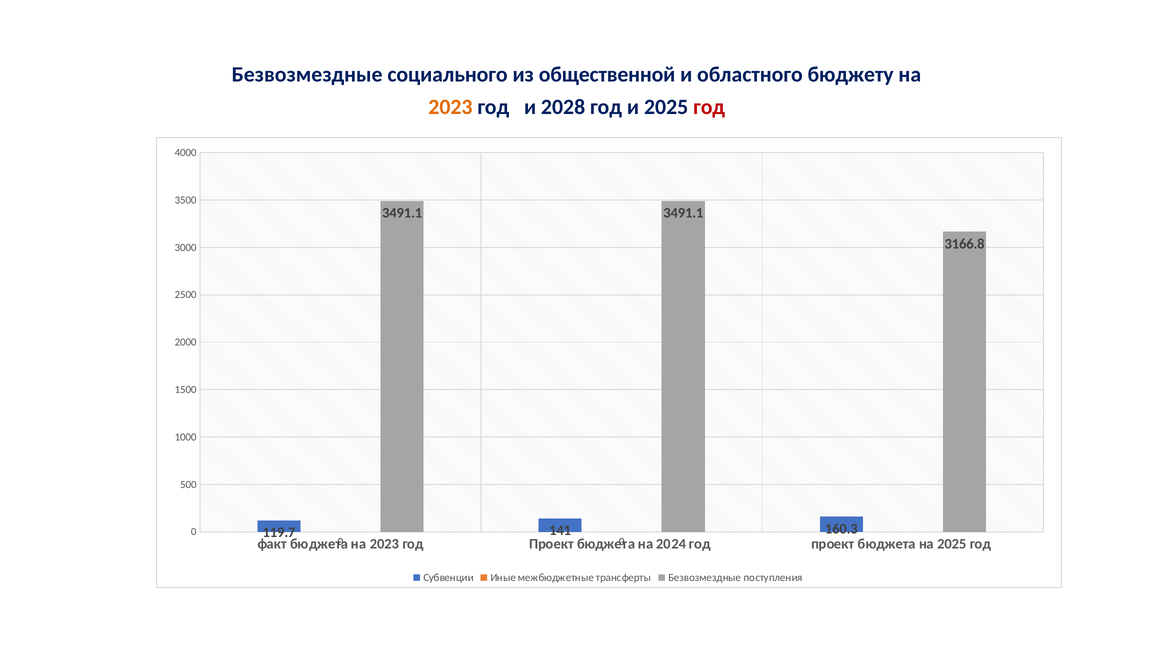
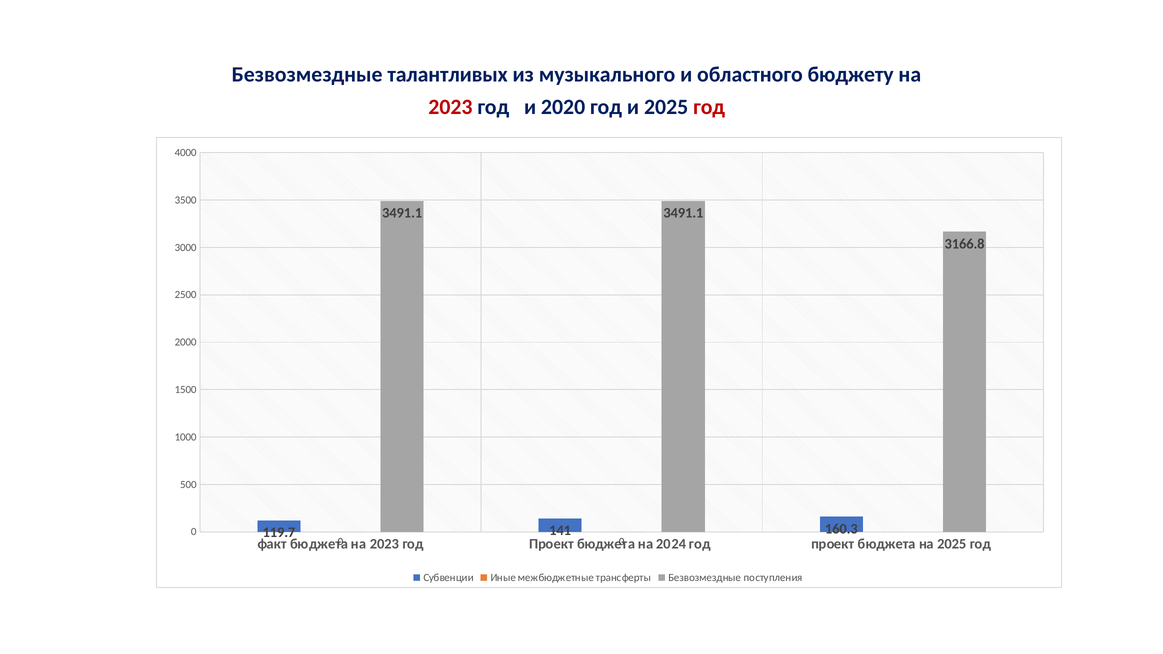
социального: социального -> талантливых (448, 75)
общественной: общественной -> музыкального (607, 75)
2023 colour: orange -> red (450, 107)
2028: 2028 -> 2020 (563, 107)
